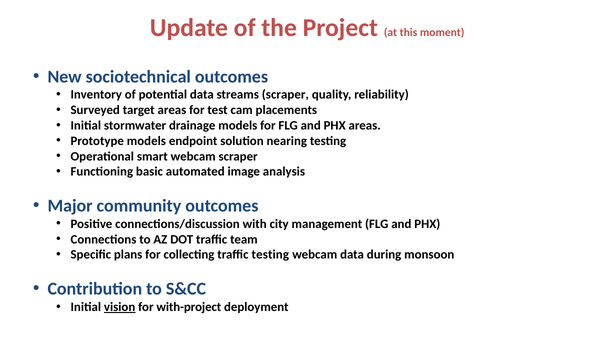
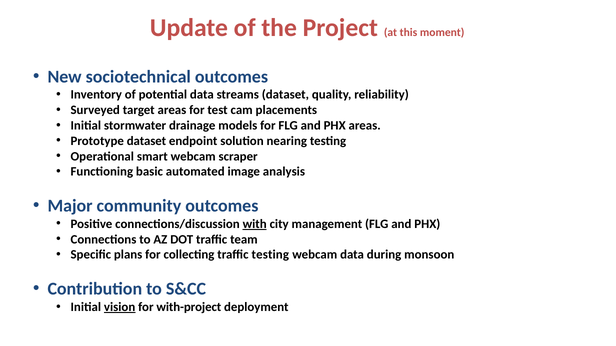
streams scraper: scraper -> dataset (285, 95)
Prototype models: models -> dataset (146, 141)
with underline: none -> present (255, 224)
